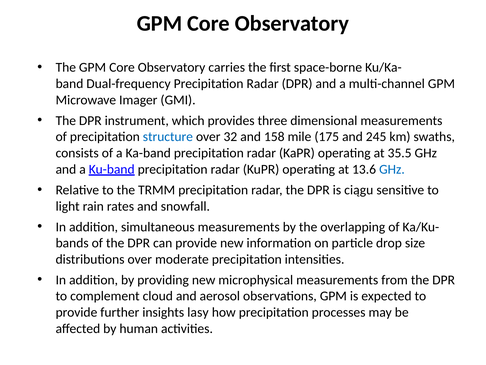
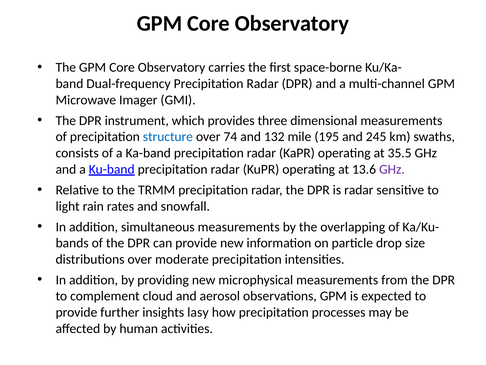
32: 32 -> 74 (230, 137)
158: 158 -> 132 (274, 137)
175: 175 -> 195 (327, 137)
GHz colour: blue -> purple (392, 169)
is ciągu: ciągu -> radar (359, 190)
